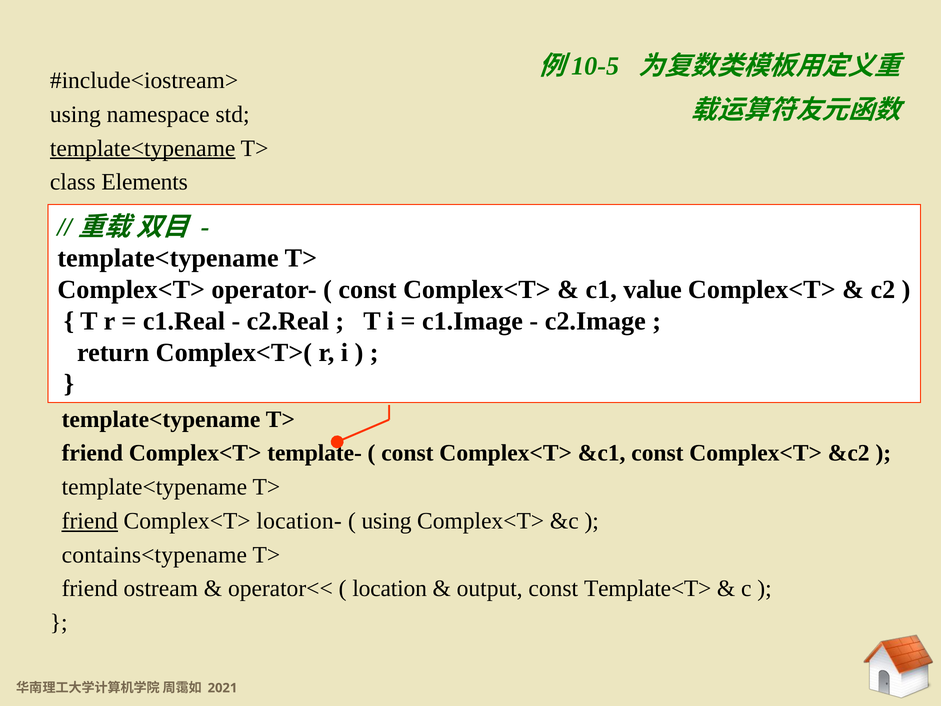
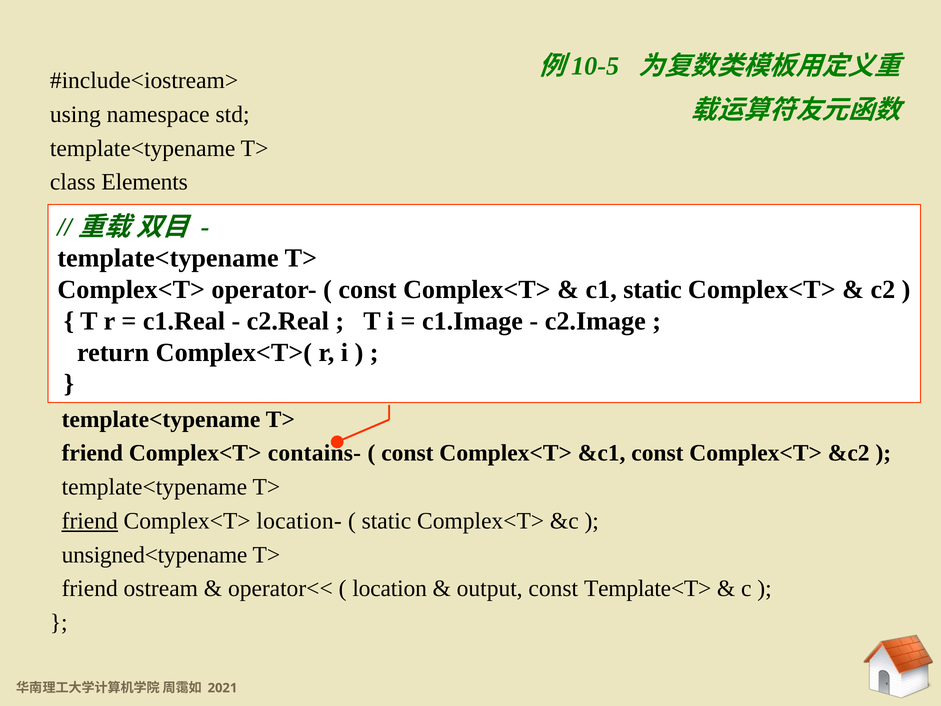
template<typename underline: present -> none (143, 148)
c1 value: value -> static (653, 290)
template-: template- -> contains- (314, 453)
using: using -> static (386, 521)
contains<typename: contains<typename -> unsigned<typename (155, 555)
